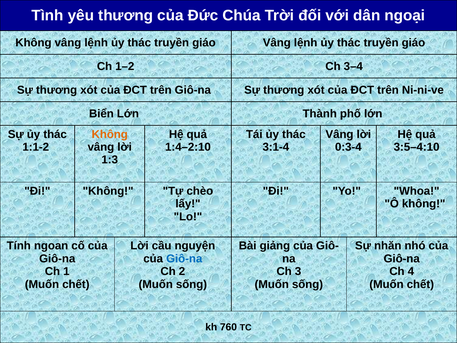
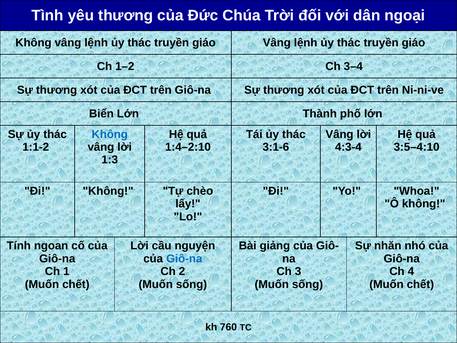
Không colour: orange -> blue (110, 134)
3:1-4: 3:1-4 -> 3:1-6 (276, 147)
0:3-4: 0:3-4 -> 4:3-4 (348, 147)
